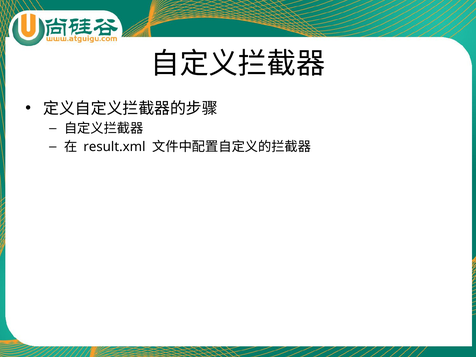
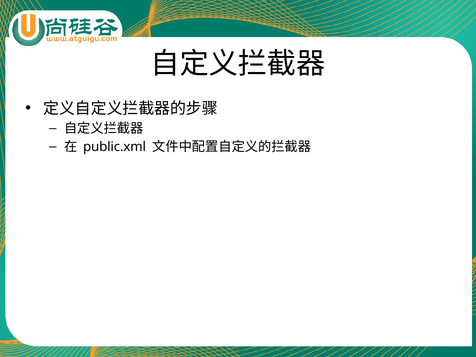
result.xml: result.xml -> public.xml (115, 147)
